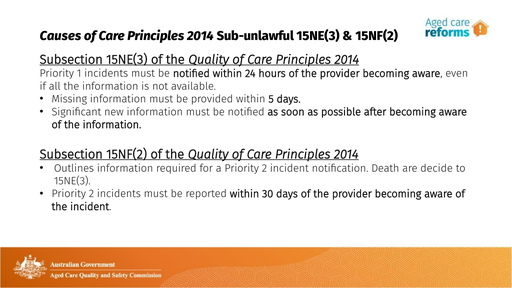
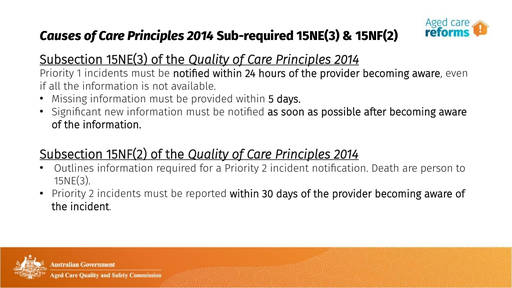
Sub-unlawful: Sub-unlawful -> Sub-required (255, 36)
decide: decide -> person (437, 168)
